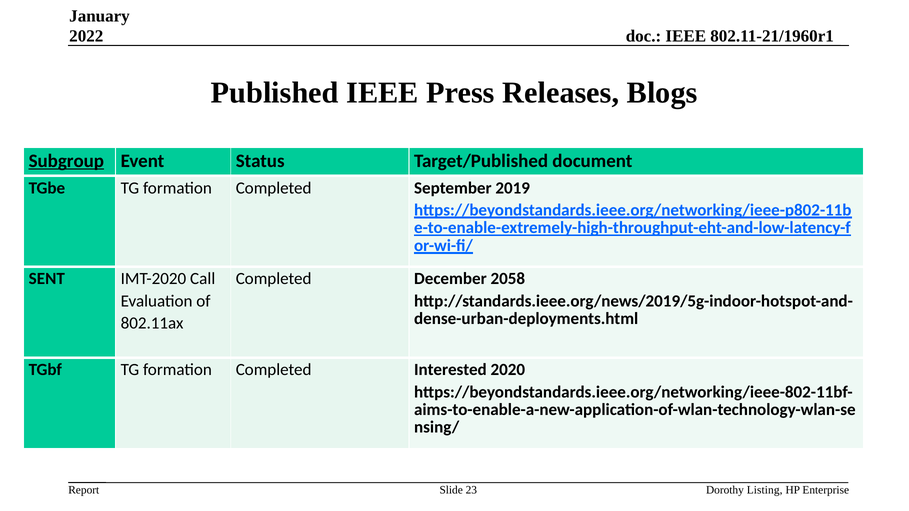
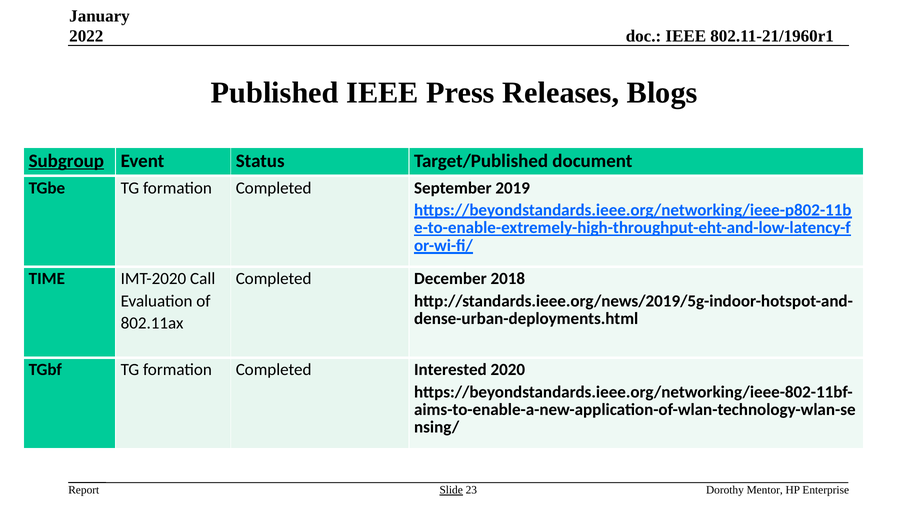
SENT: SENT -> TIME (47, 279)
2058: 2058 -> 2018 (508, 279)
Slide underline: none -> present (451, 490)
Listing: Listing -> Mentor (765, 490)
